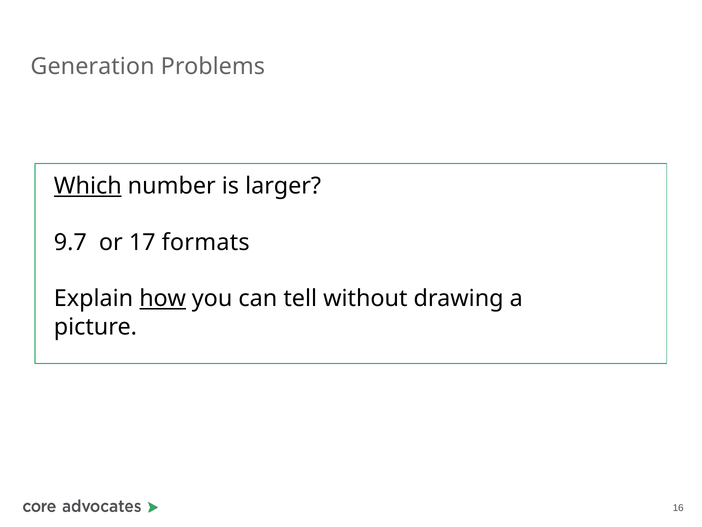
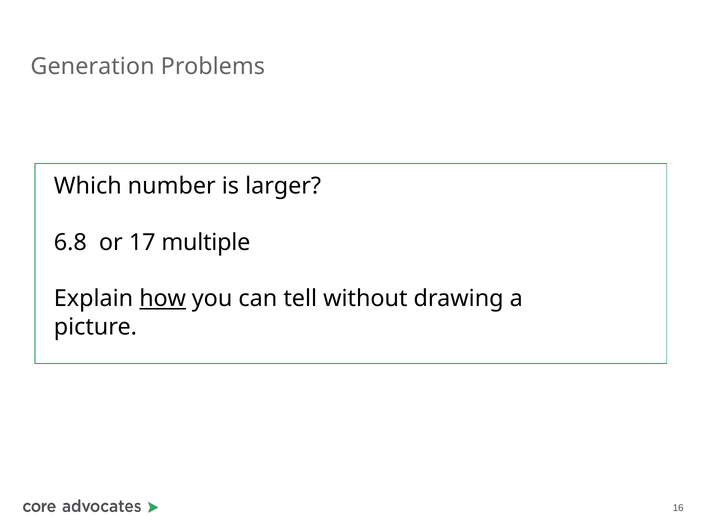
Which underline: present -> none (88, 186)
9.7: 9.7 -> 6.8 (70, 242)
formats: formats -> multiple (206, 242)
